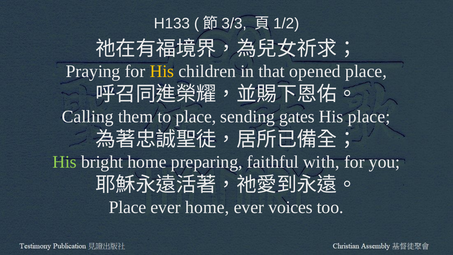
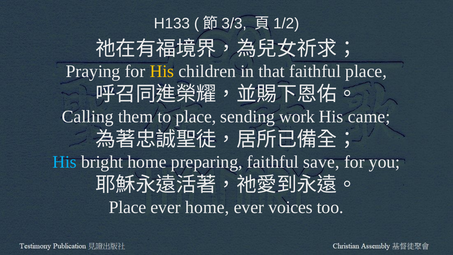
that opened: opened -> faithful (315, 71)
gates: gates -> work (297, 117)
His place: place -> came (369, 117)
His colour: light green -> light blue (65, 162)
with: with -> save (321, 162)
